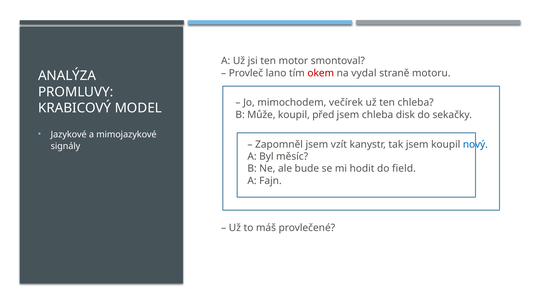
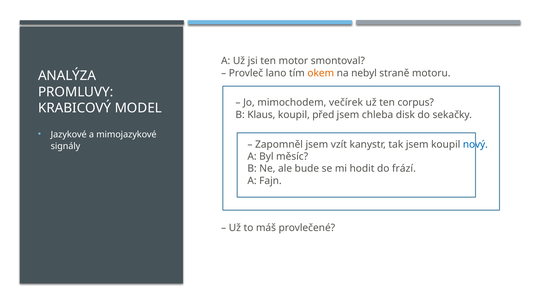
okem colour: red -> orange (321, 73)
vydal: vydal -> nebyl (364, 73)
ten chleba: chleba -> corpus (416, 103)
Může: Může -> Klaus (261, 115)
field: field -> frází (404, 169)
